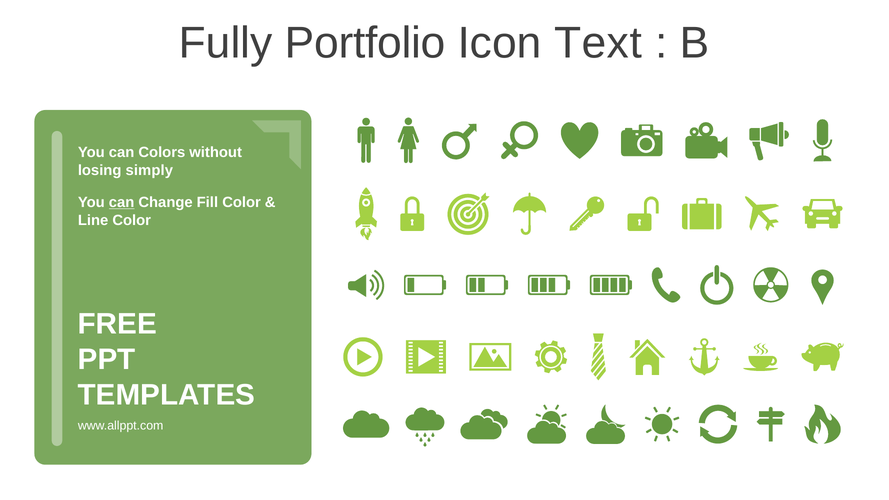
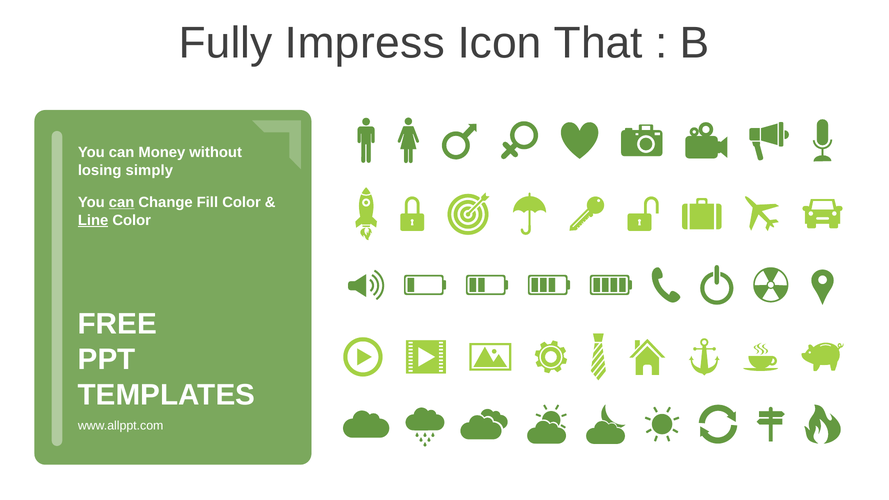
Portfolio: Portfolio -> Impress (365, 43)
Text: Text -> That (598, 43)
Colors: Colors -> Money (162, 153)
Line underline: none -> present (93, 220)
